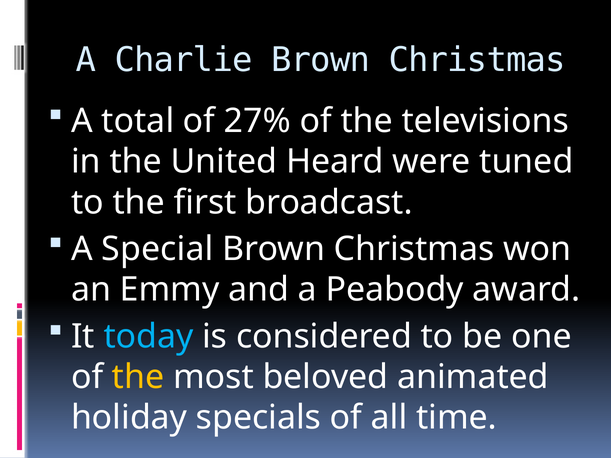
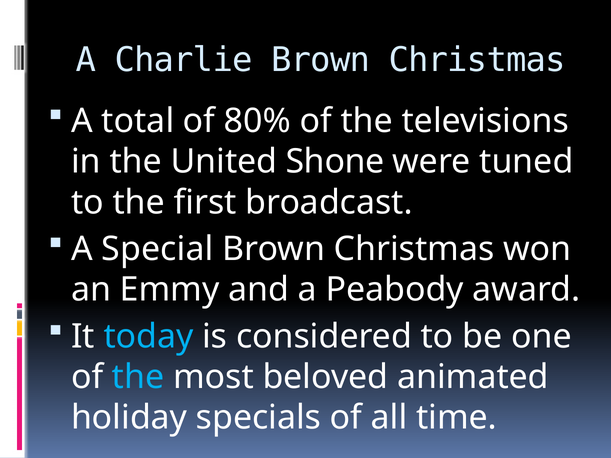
27%: 27% -> 80% (257, 121)
Heard: Heard -> Shone (335, 162)
the colour: yellow -> light blue (138, 377)
